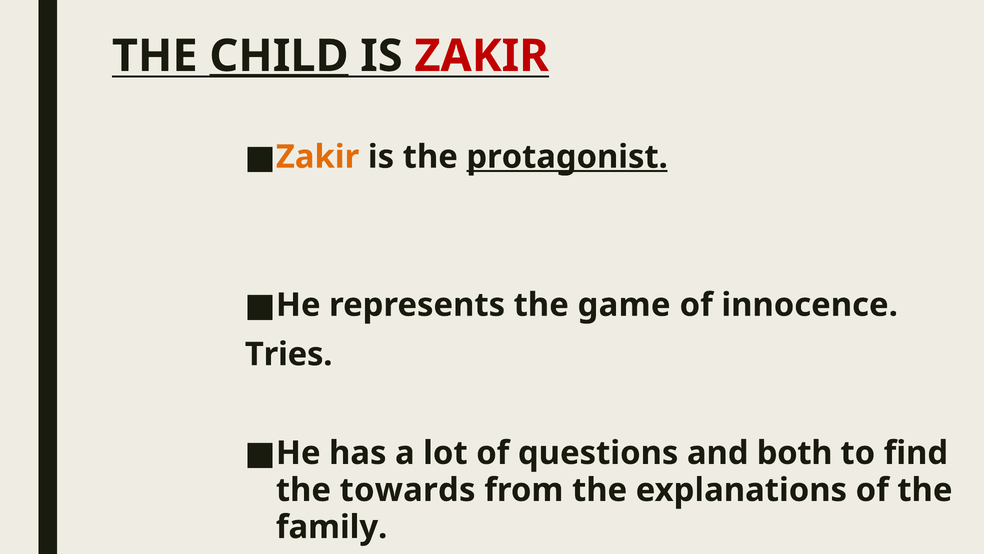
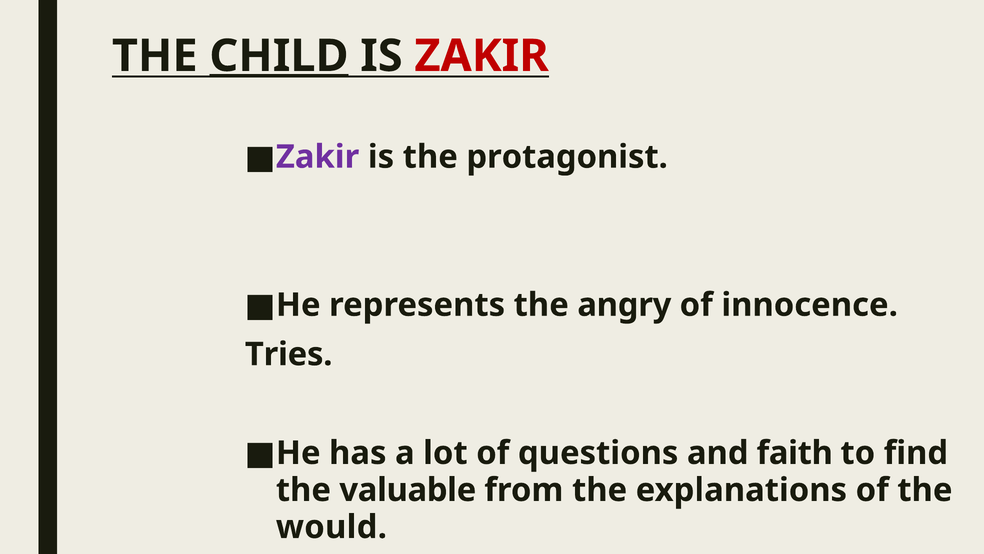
Zakir colour: orange -> purple (318, 157)
protagonist underline: present -> none (567, 157)
game: game -> angry (624, 305)
both: both -> faith (795, 453)
towards: towards -> valuable (408, 490)
family: family -> would (331, 527)
